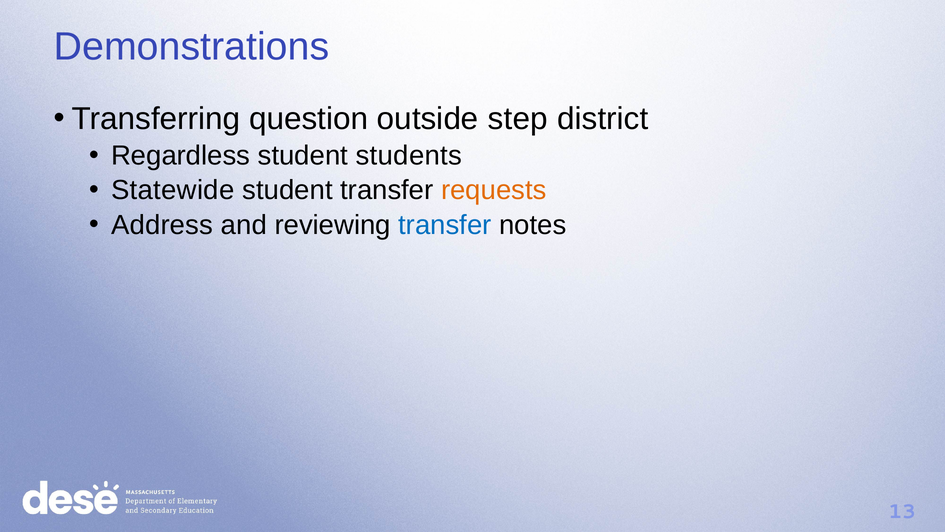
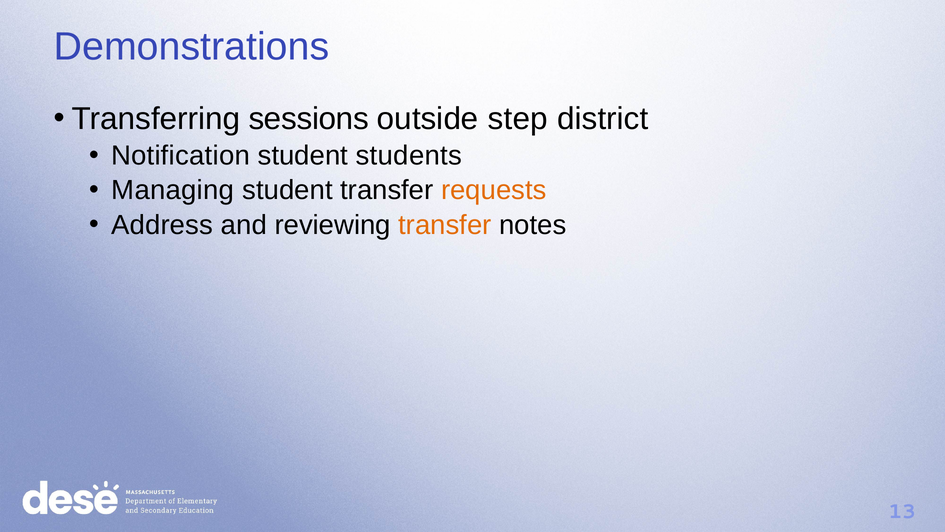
question: question -> sessions (309, 119)
Regardless: Regardless -> Notification (180, 155)
Statewide: Statewide -> Managing (173, 190)
transfer colour: blue -> orange (445, 225)
